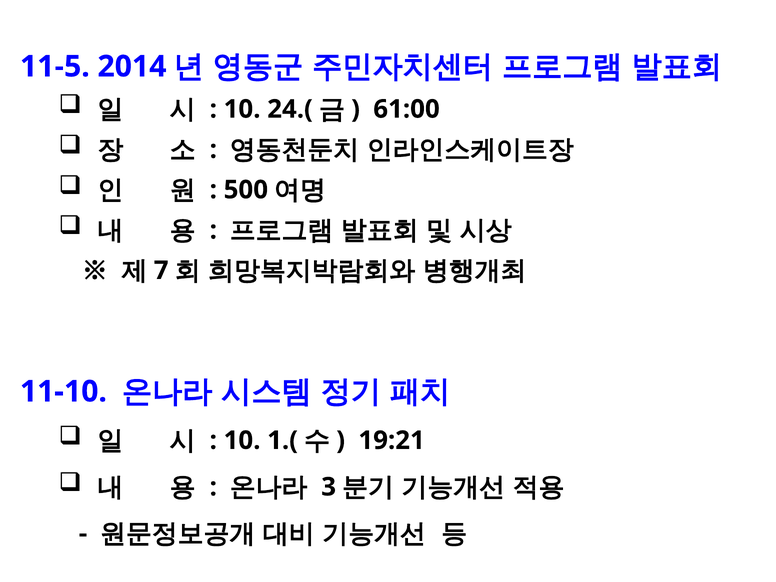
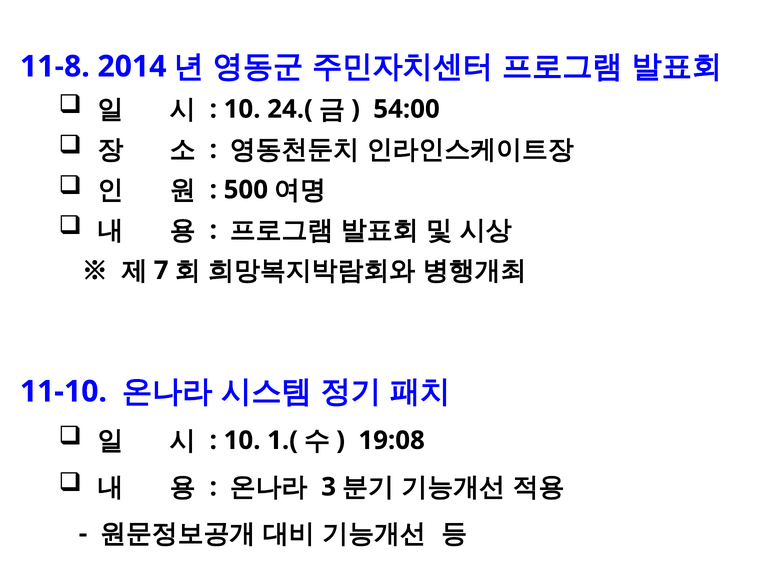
11-5: 11-5 -> 11-8 (55, 67)
61:00: 61:00 -> 54:00 (407, 109)
19:21: 19:21 -> 19:08 (392, 440)
